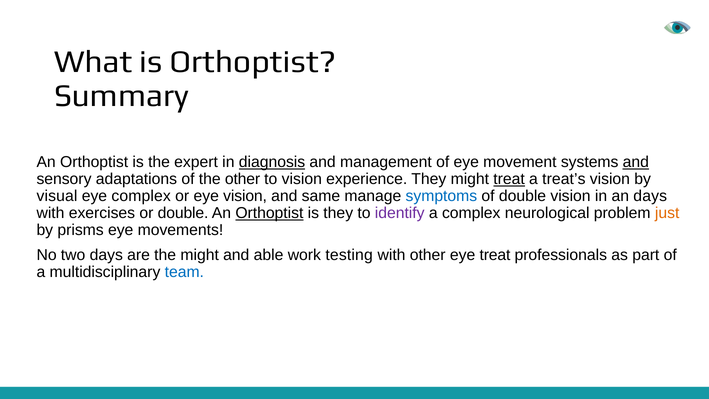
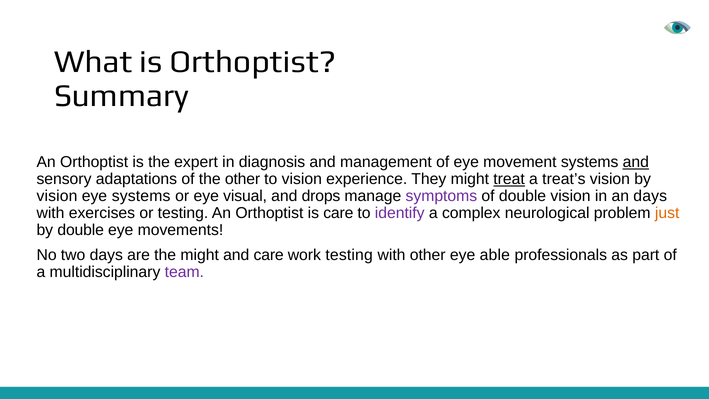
diagnosis underline: present -> none (272, 162)
visual: visual -> vision (57, 196)
eye complex: complex -> systems (141, 196)
eye vision: vision -> visual (245, 196)
same: same -> drops (321, 196)
symptoms colour: blue -> purple (441, 196)
or double: double -> testing (183, 213)
Orthoptist underline: present -> none (269, 213)
is they: they -> care (338, 213)
by prisms: prisms -> double (81, 230)
and able: able -> care (269, 255)
eye treat: treat -> able (495, 255)
team colour: blue -> purple (184, 272)
